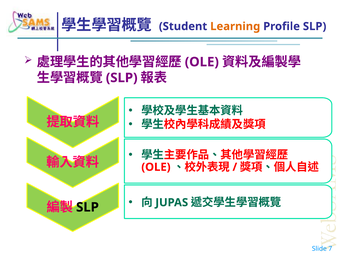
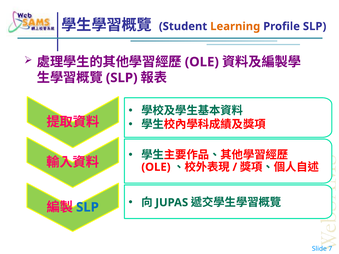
SLP colour: black -> blue (87, 207)
